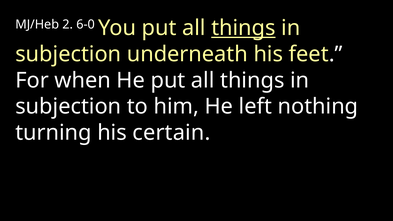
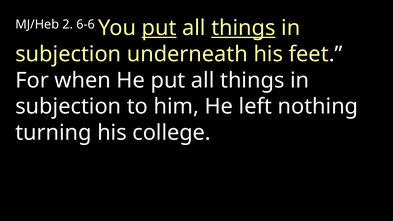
6-0: 6-0 -> 6-6 (86, 25)
put underline: none -> present (159, 28)
certain: certain -> college (172, 133)
